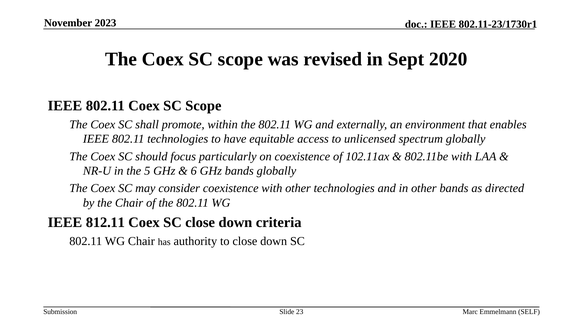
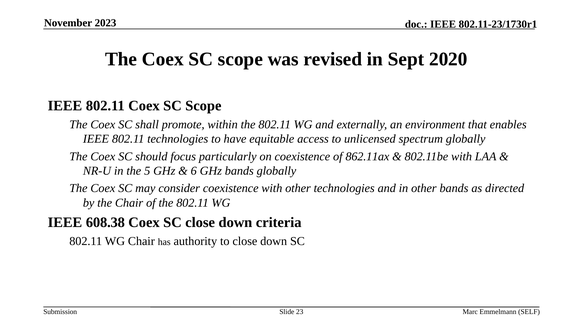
102.11ax: 102.11ax -> 862.11ax (367, 156)
812.11: 812.11 -> 608.38 (105, 222)
